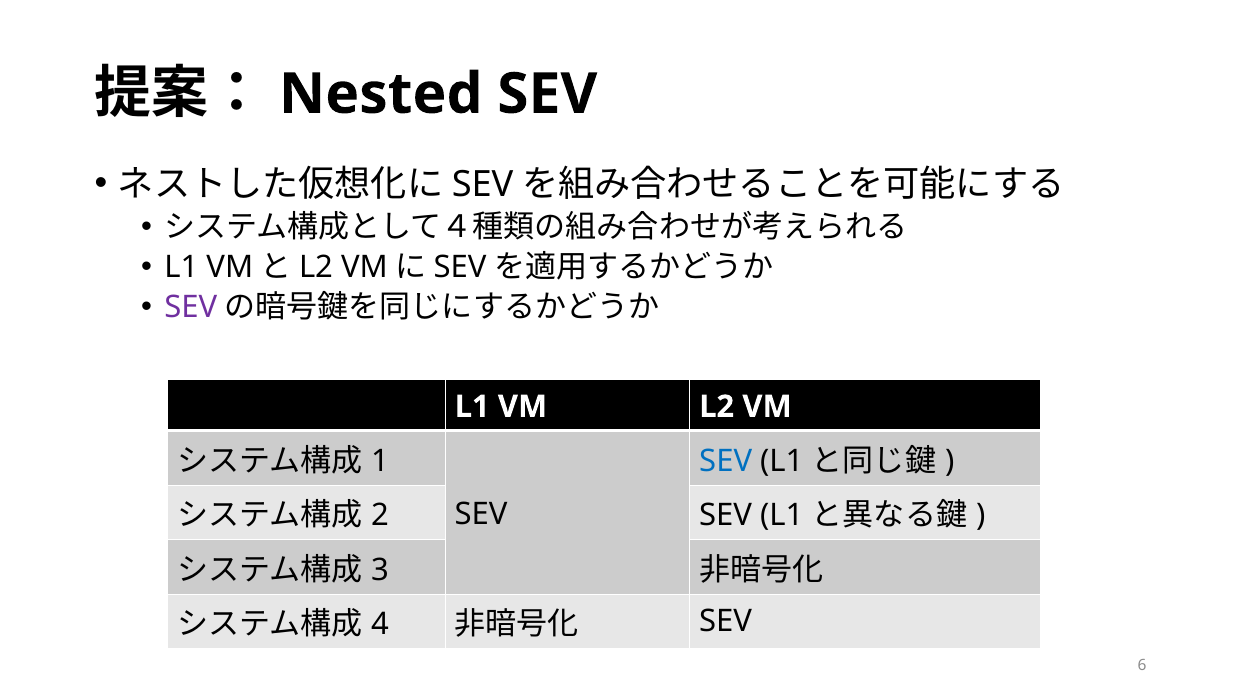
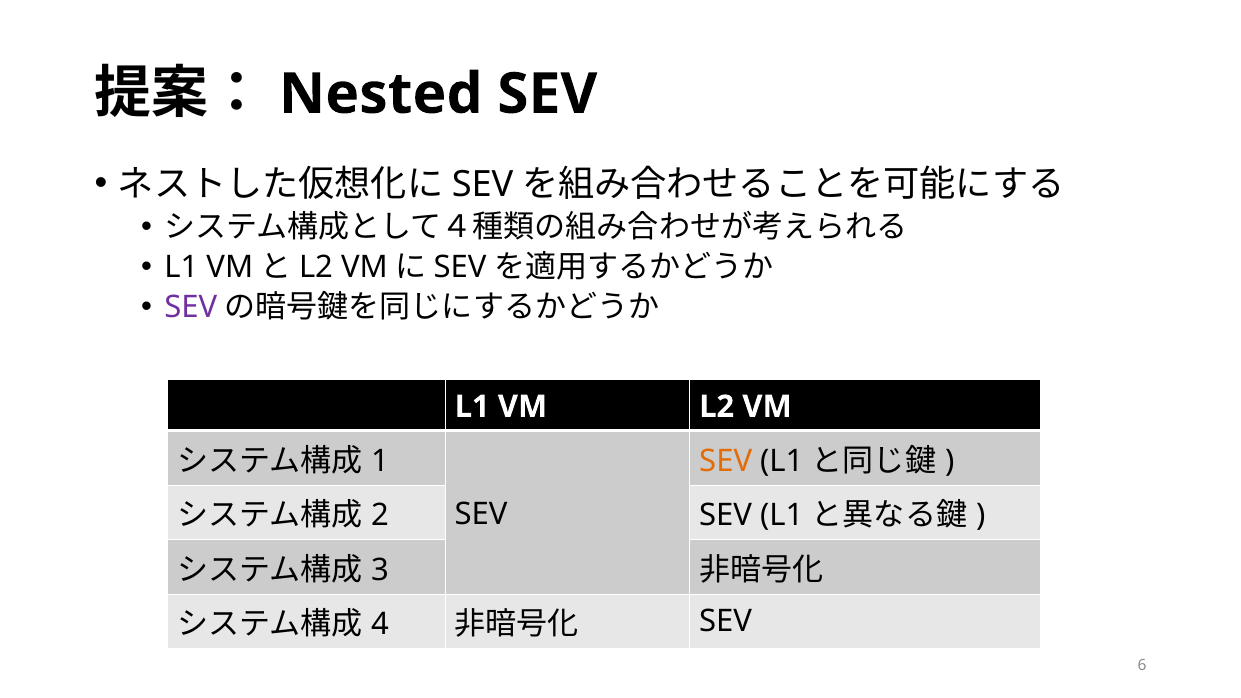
SEV colour: blue -> orange (726, 461)
